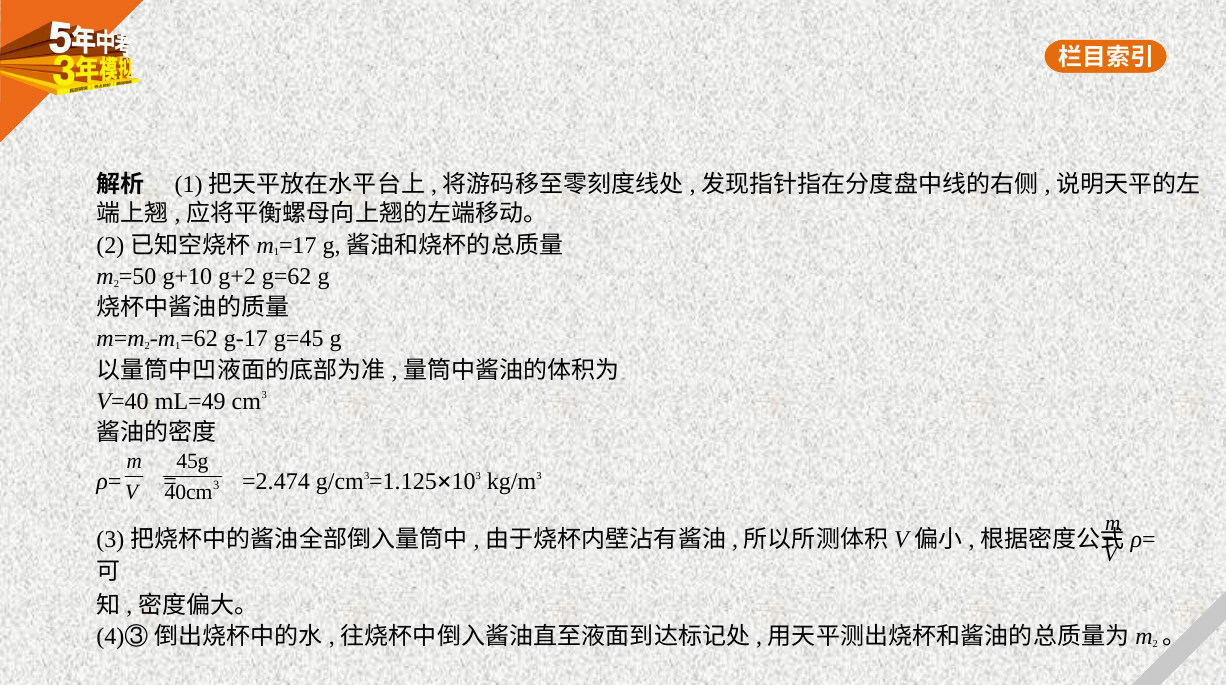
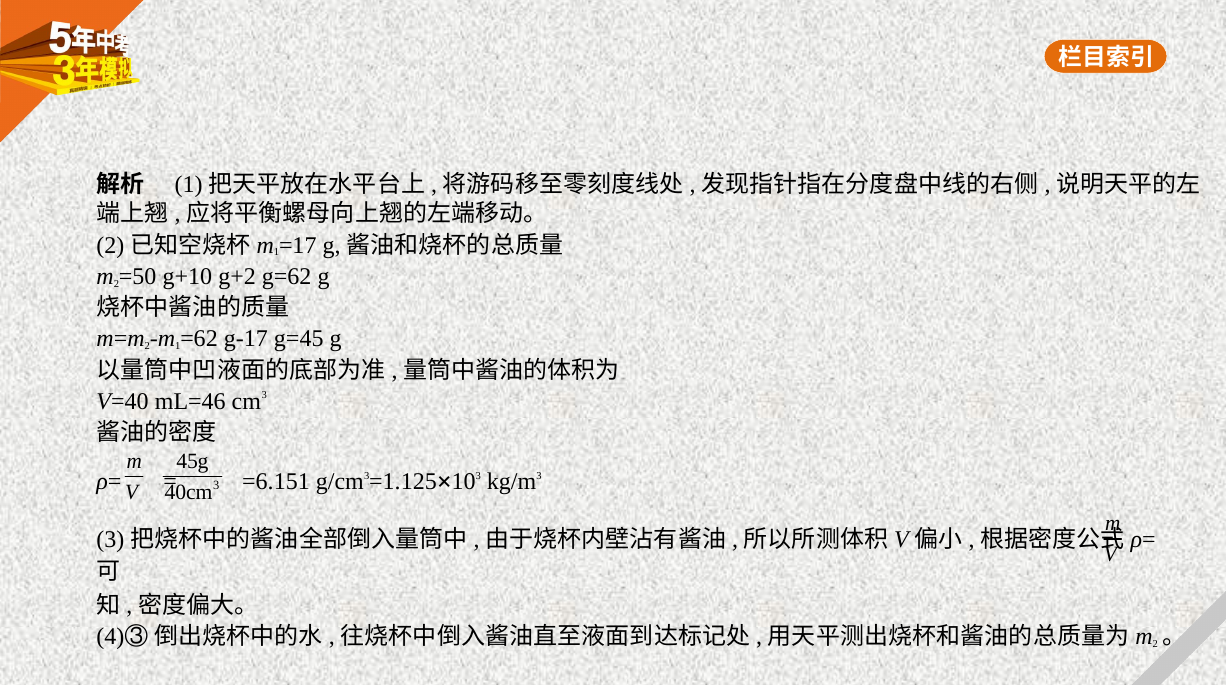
mL=49: mL=49 -> mL=46 (190, 402)
=2.474: =2.474 -> =6.151 (276, 482)
